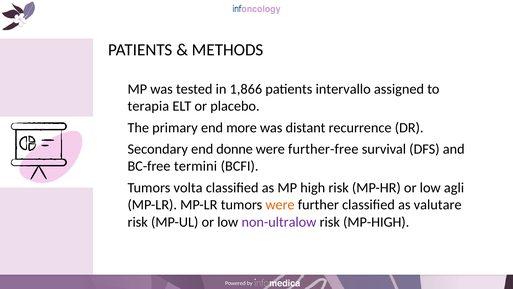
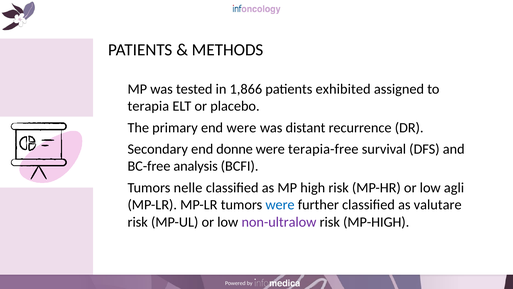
intervallo: intervallo -> exhibited (343, 89)
end more: more -> were (241, 127)
further-free: further-free -> terapia-free (323, 149)
termini: termini -> analysis (196, 166)
volta: volta -> nelle (188, 187)
were colour: orange -> blue (280, 205)
